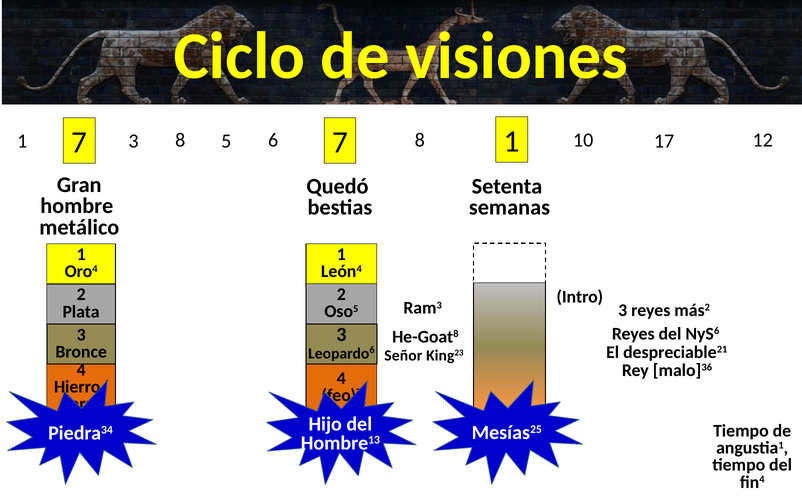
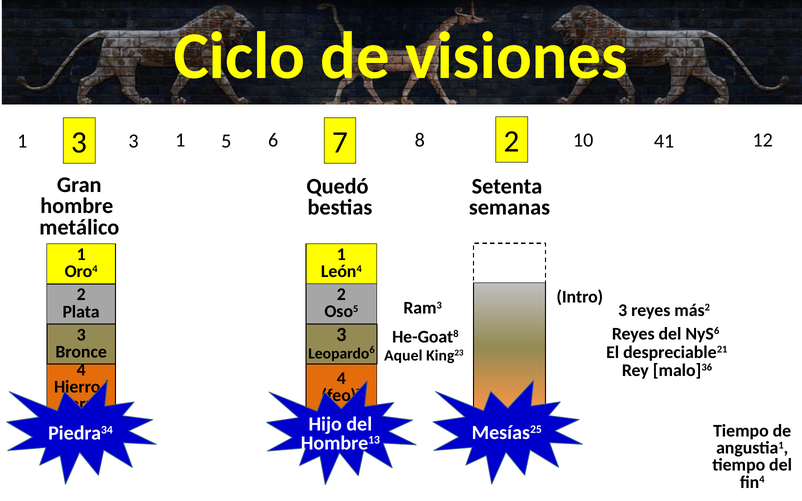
1 7: 7 -> 3 (79, 143)
3 8: 8 -> 1 (180, 140)
8 1: 1 -> 2 (512, 142)
17: 17 -> 41 (664, 141)
Señor: Señor -> Aquel (403, 356)
